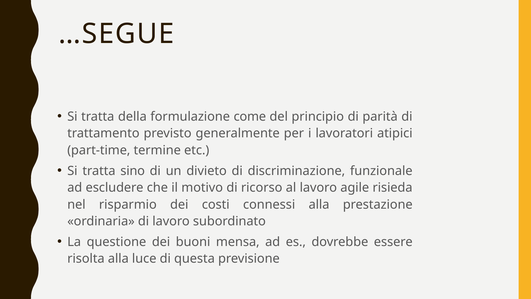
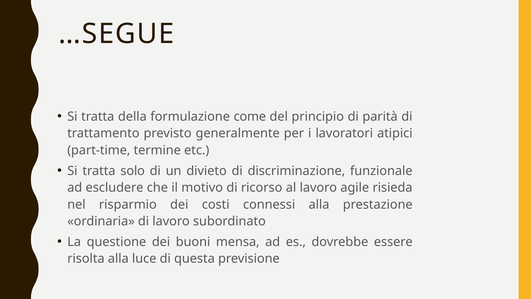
sino: sino -> solo (133, 171)
